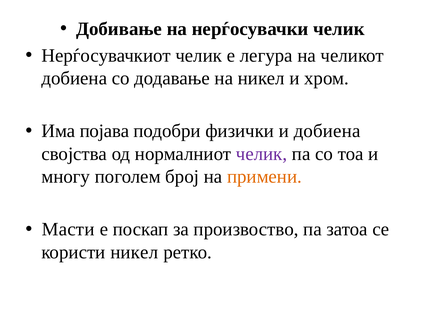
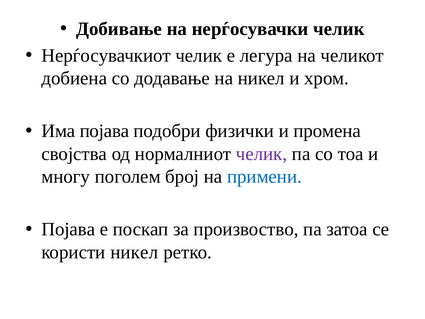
и добиена: добиена -> промена (327, 131)
примени colour: orange -> blue (264, 176)
Масти: Масти -> Појава (68, 229)
